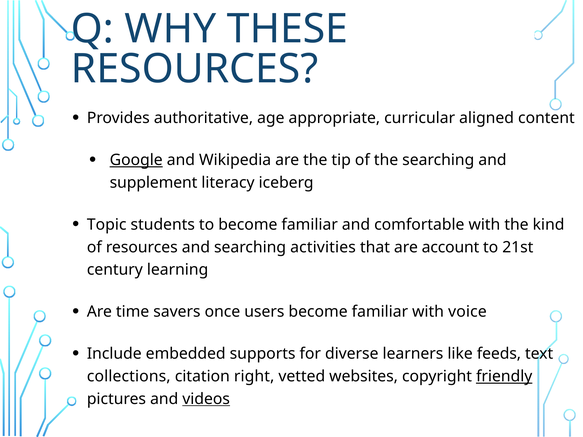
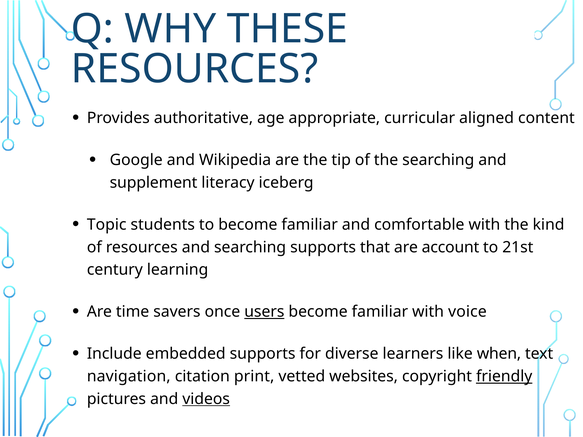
Google underline: present -> none (136, 160)
searching activities: activities -> supports (323, 247)
users underline: none -> present (264, 312)
feeds: feeds -> when (499, 354)
collections: collections -> navigation (129, 377)
right: right -> print (254, 377)
